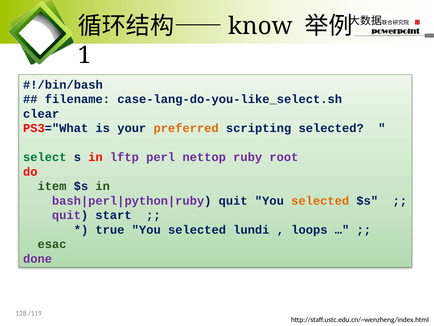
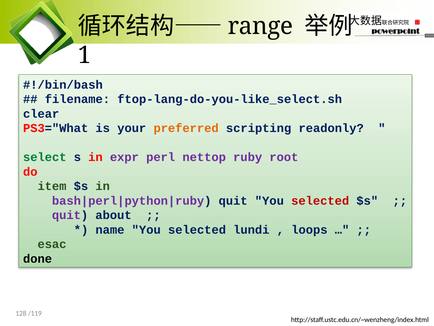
know: know -> range (260, 26)
case-lang-do-you-like_select.sh: case-lang-do-you-like_select.sh -> ftop-lang-do-you-like_select.sh (230, 99)
scripting selected: selected -> readonly (331, 128)
lftp: lftp -> expr (124, 157)
selected colour: orange -> red (320, 200)
start: start -> about (114, 215)
true: true -> name (110, 229)
done colour: purple -> black (38, 258)
